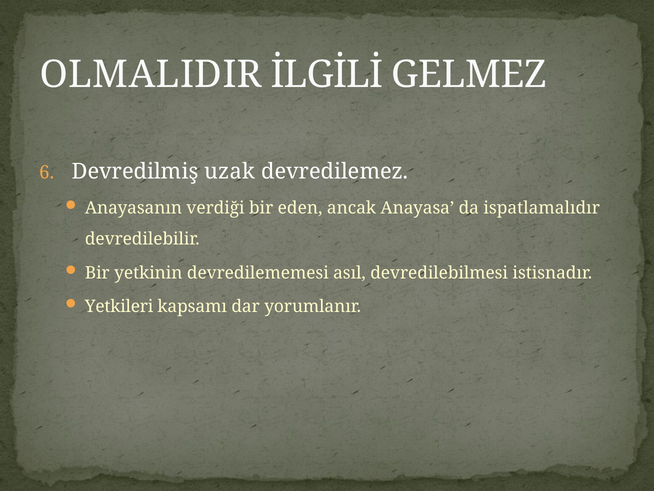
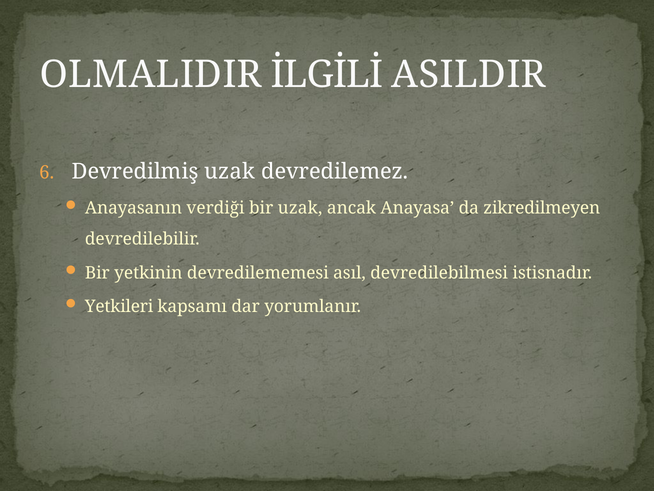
GELMEZ: GELMEZ -> ASILDIR (469, 75)
bir eden: eden -> uzak (300, 208)
ispatlamalıdır: ispatlamalıdır -> zikredilmeyen (542, 208)
